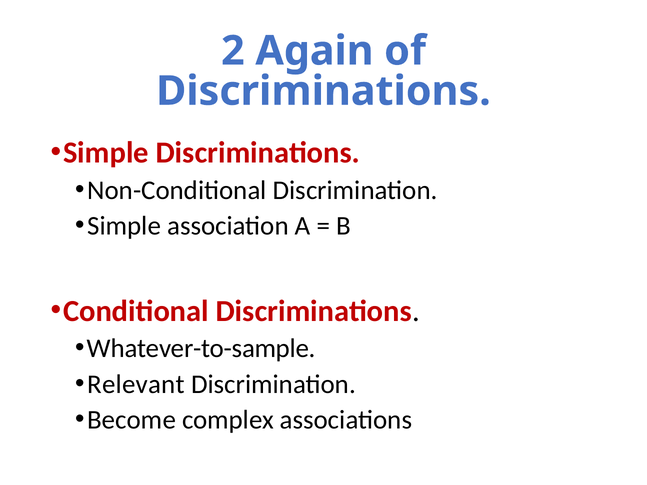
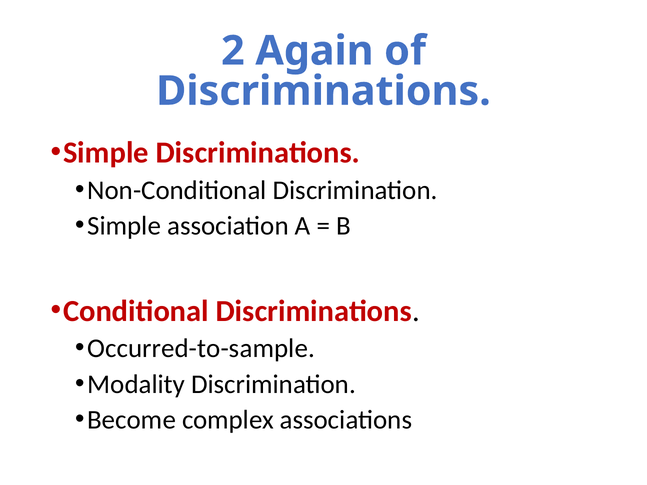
Whatever-to-sample: Whatever-to-sample -> Occurred-to-sample (201, 349)
Relevant: Relevant -> Modality (136, 384)
